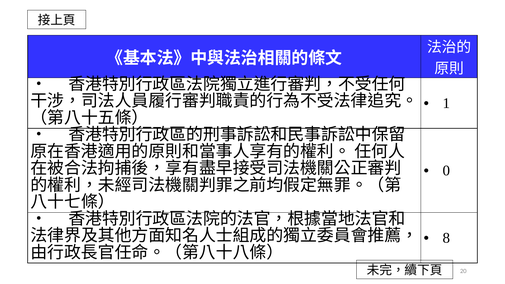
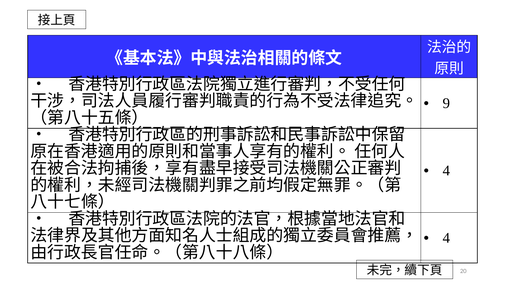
1: 1 -> 9 (446, 103)
0: 0 -> 4 (446, 171)
8: 8 -> 4 (446, 238)
